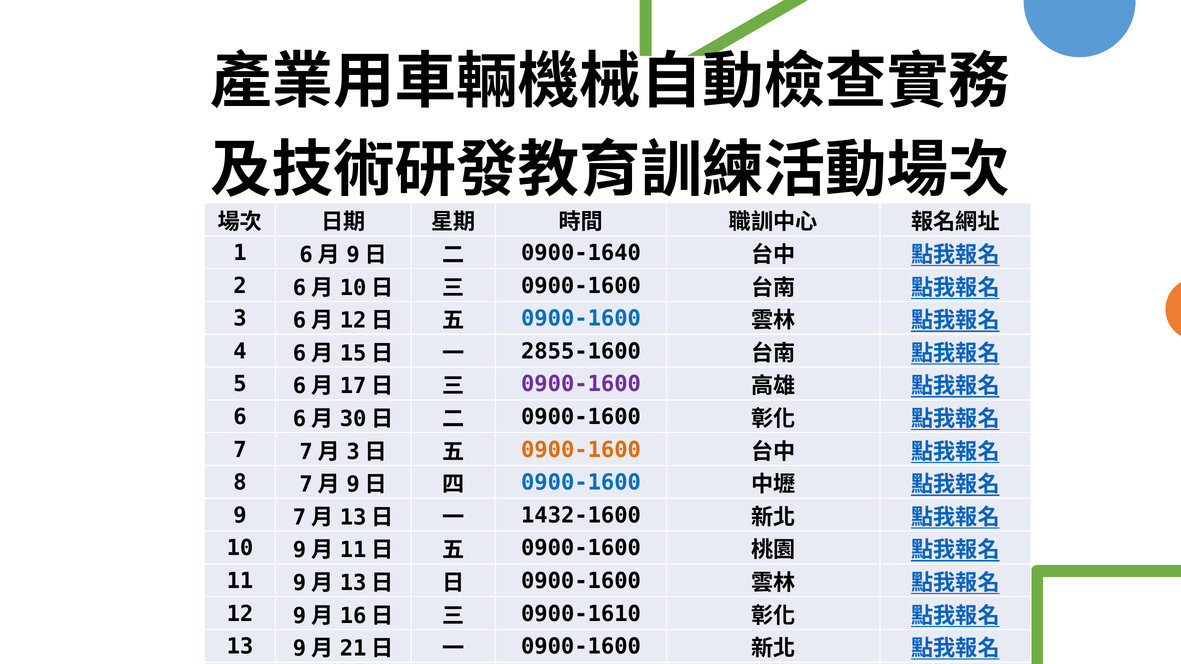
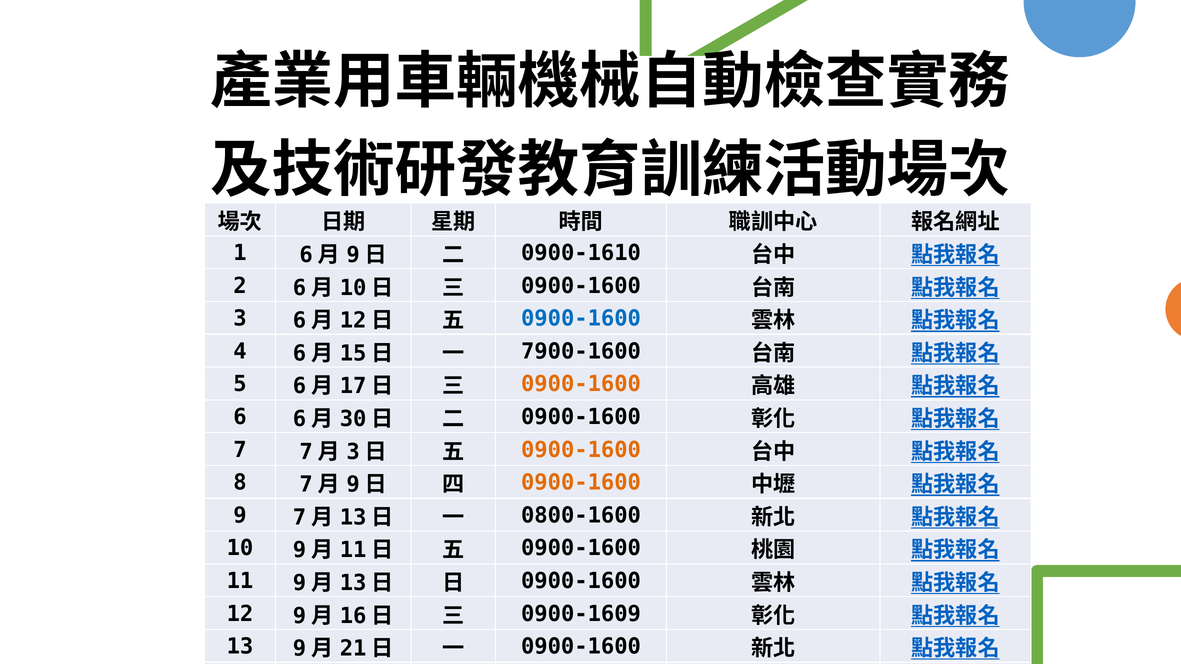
0900-1640: 0900-1640 -> 0900-1610 (581, 253)
2855-1600: 2855-1600 -> 7900-1600 (581, 352)
0900-1600 colour: purple -> orange (581, 384)
0900-1600 colour: blue -> orange (581, 483)
1432-1600: 1432-1600 -> 0800-1600 (581, 516)
0900-1610: 0900-1610 -> 0900-1609 (581, 614)
